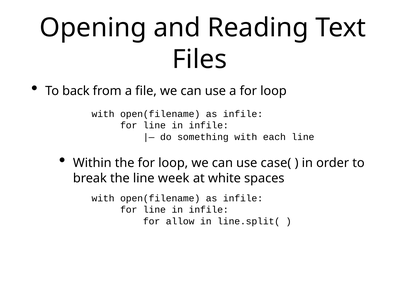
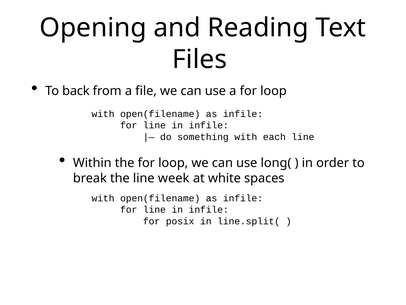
case(: case( -> long( (276, 163)
allow: allow -> posix (180, 221)
